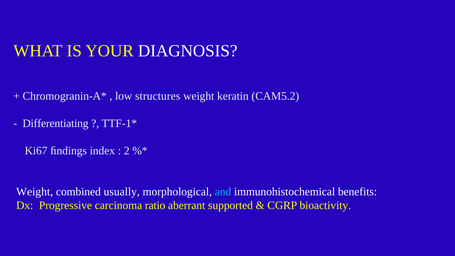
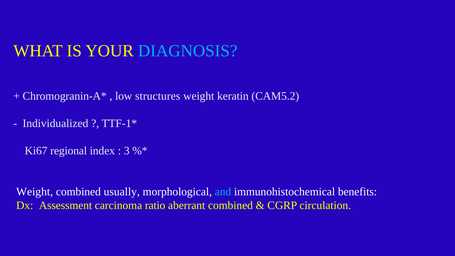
DIAGNOSIS colour: white -> light blue (188, 51)
Differentiating: Differentiating -> Individualized (55, 123)
ﬁndings: ﬁndings -> regional (69, 151)
2: 2 -> 3 (127, 151)
Progressive: Progressive -> Assessment (66, 205)
aberrant supported: supported -> combined (230, 205)
bioactivity: bioactivity -> circulation (325, 205)
